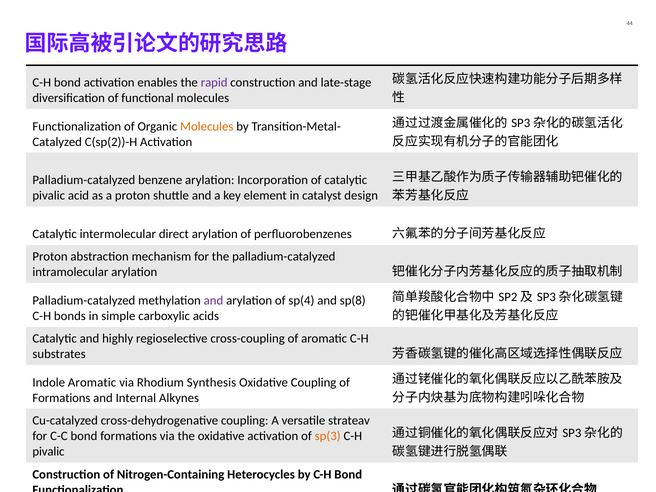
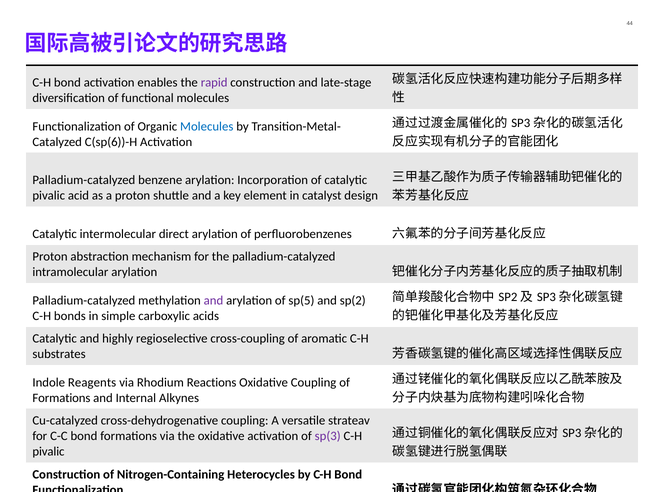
Molecules colour: orange -> blue (207, 126)
C(sp(2))-H: C(sp(2))-H -> C(sp(6))-H (111, 142)
sp(4: sp(4 -> sp(5 (301, 300)
sp(8: sp(8 -> sp(2 (353, 300)
Indole Aromatic: Aromatic -> Reagents (92, 382)
Synthesis: Synthesis -> Reactions (212, 382)
sp(3 colour: orange -> purple (328, 436)
